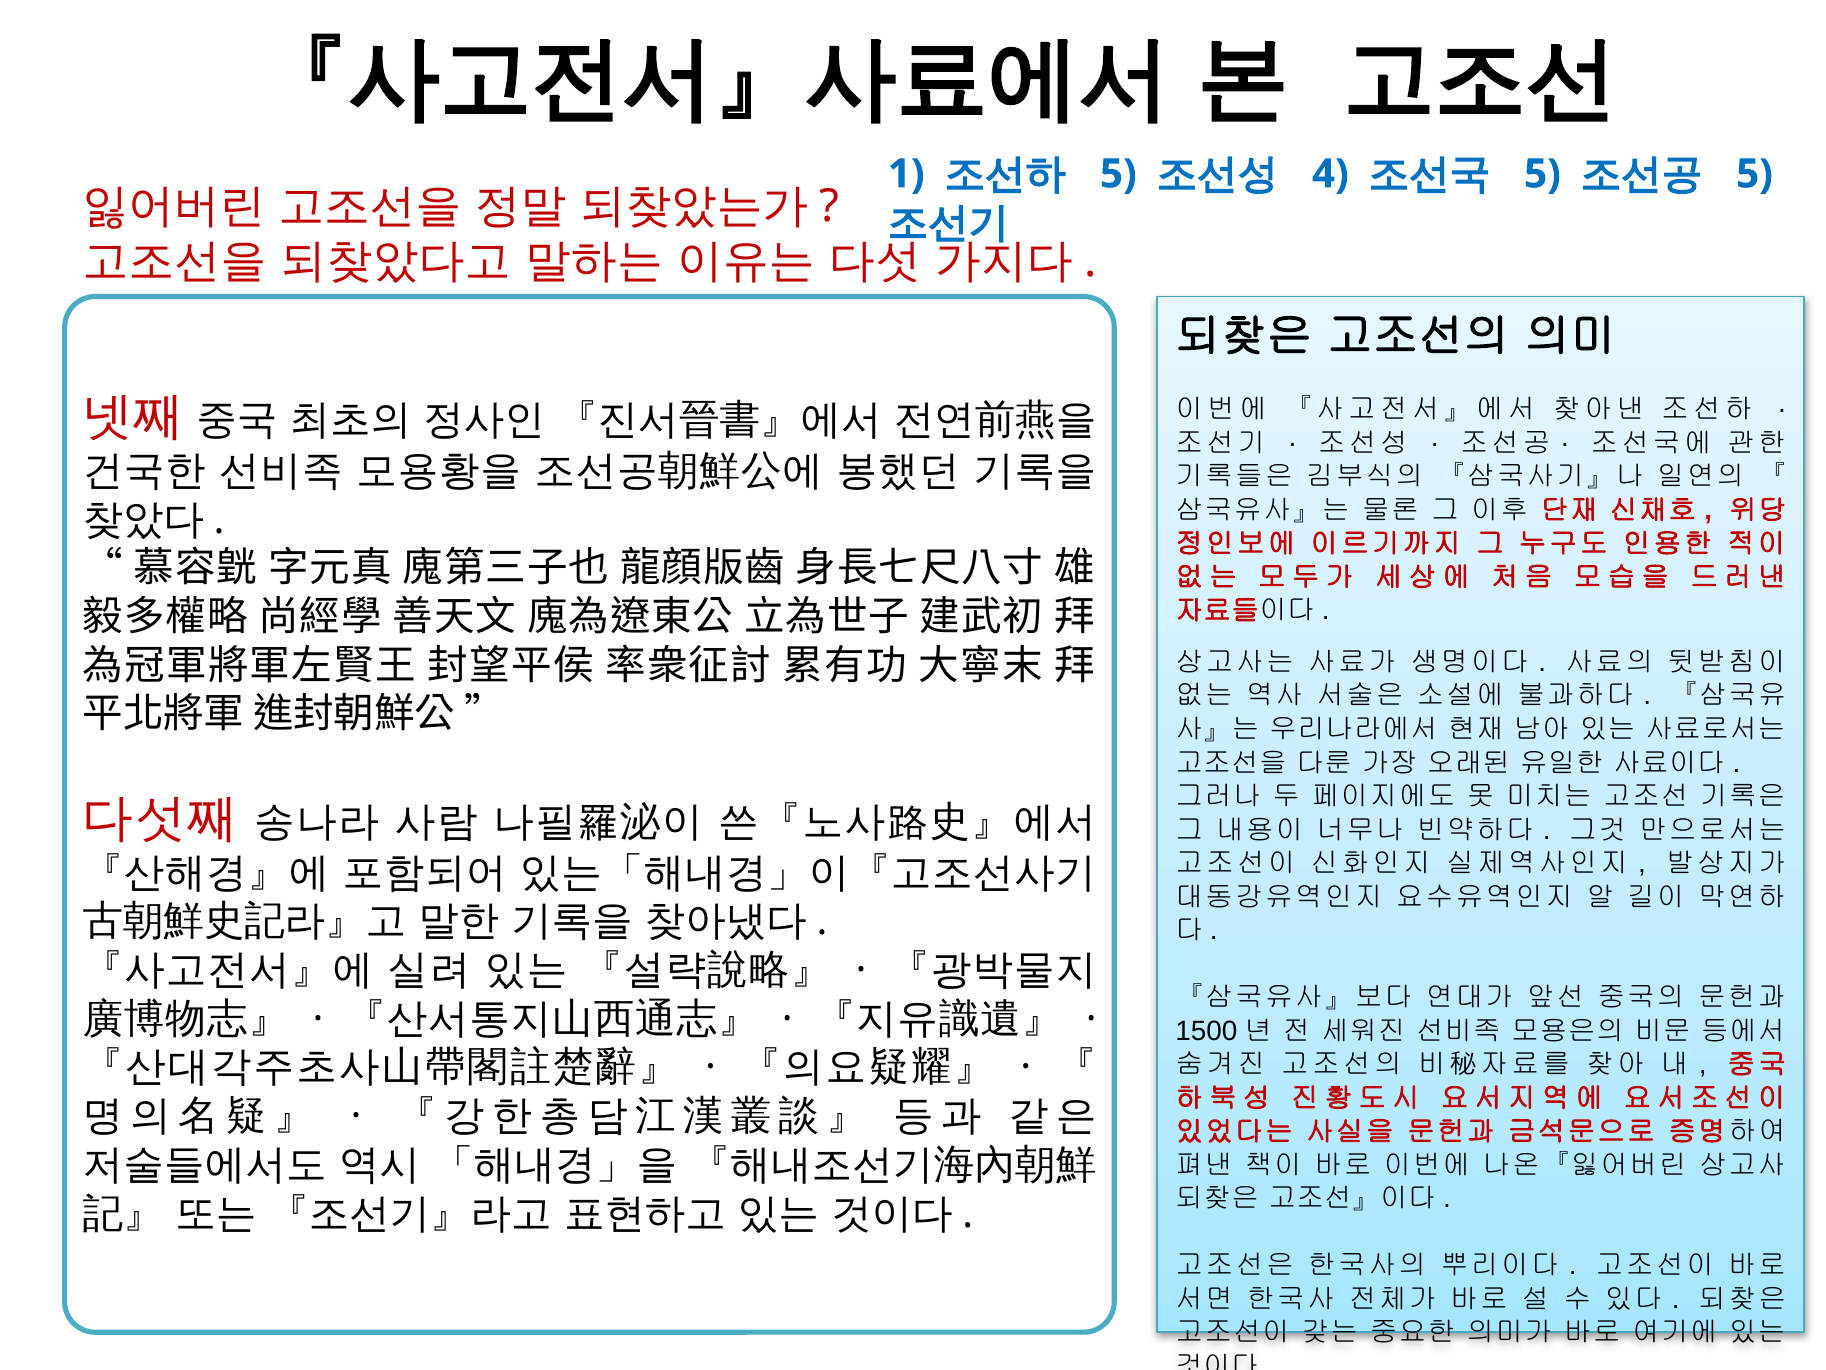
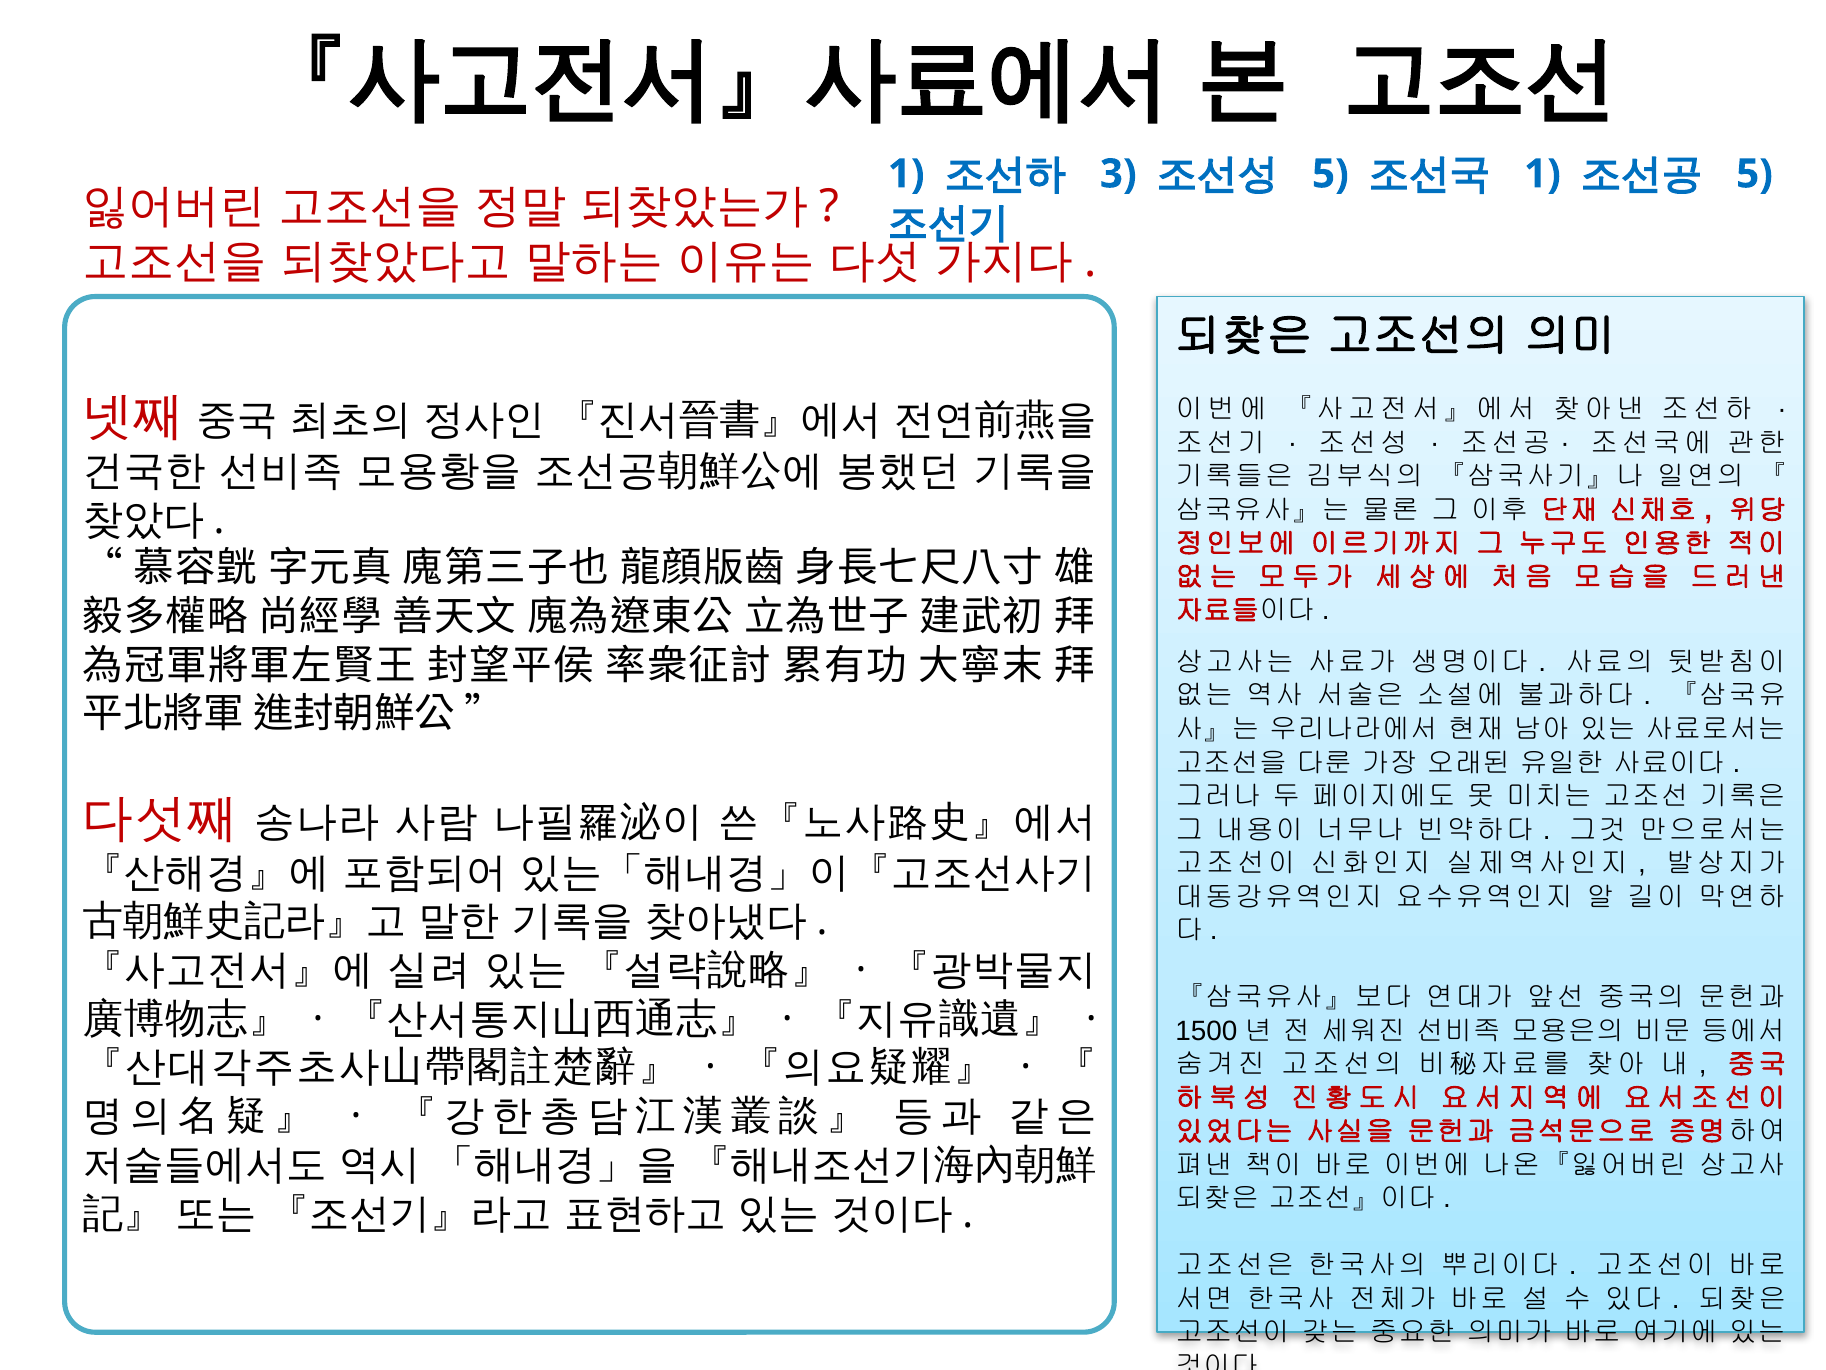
5: 5 -> 3 (1118, 174)
4: 4 -> 5 (1330, 174)
5: 5 -> 1 (1542, 174)
